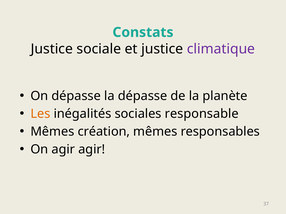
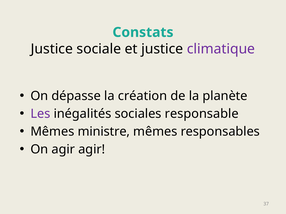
la dépasse: dépasse -> création (143, 96)
Les colour: orange -> purple (40, 114)
création: création -> ministre (104, 132)
